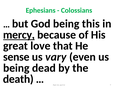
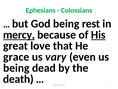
this: this -> rest (91, 24)
His underline: none -> present (98, 35)
sense: sense -> grace (16, 57)
